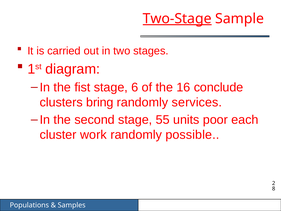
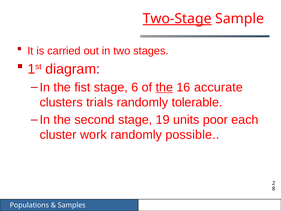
the underline: none -> present (164, 87)
conclude: conclude -> accurate (218, 87)
bring: bring -> trials (100, 102)
services: services -> tolerable (197, 102)
55: 55 -> 19 (163, 120)
